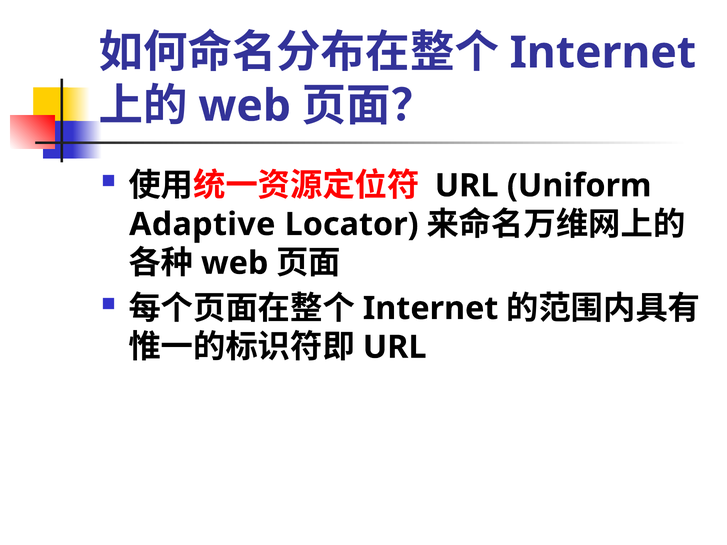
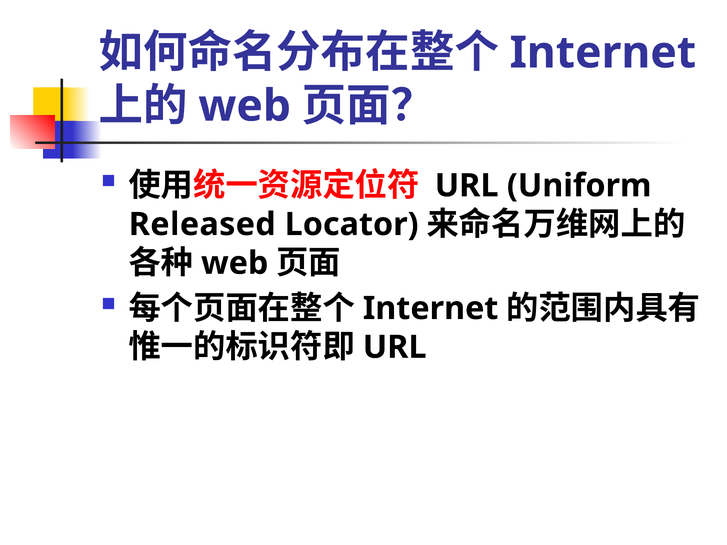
Adaptive: Adaptive -> Released (202, 224)
